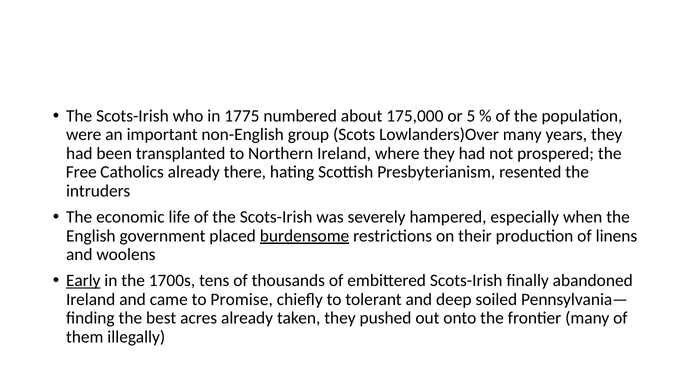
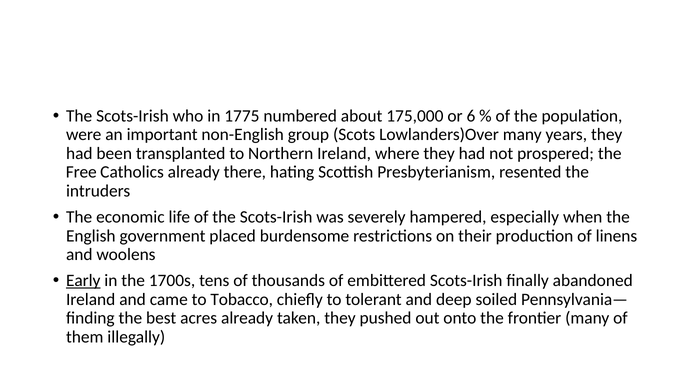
5: 5 -> 6 (471, 116)
burdensome underline: present -> none (305, 236)
Promise: Promise -> Tobacco (242, 299)
